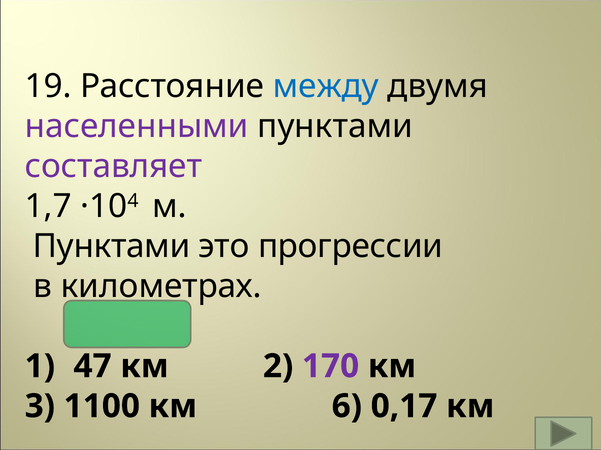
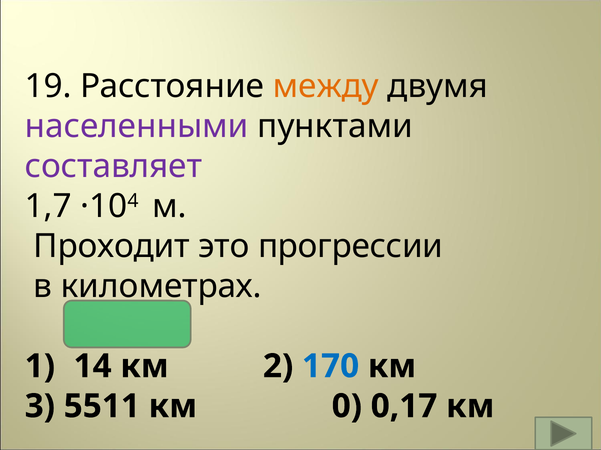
между colour: blue -> orange (326, 86)
Пунктами: Пунктами -> Проходит (112, 247)
47: 47 -> 14 (93, 367)
170 colour: purple -> blue (331, 367)
1100: 1100 -> 5511 (102, 407)
6: 6 -> 0 (347, 407)
